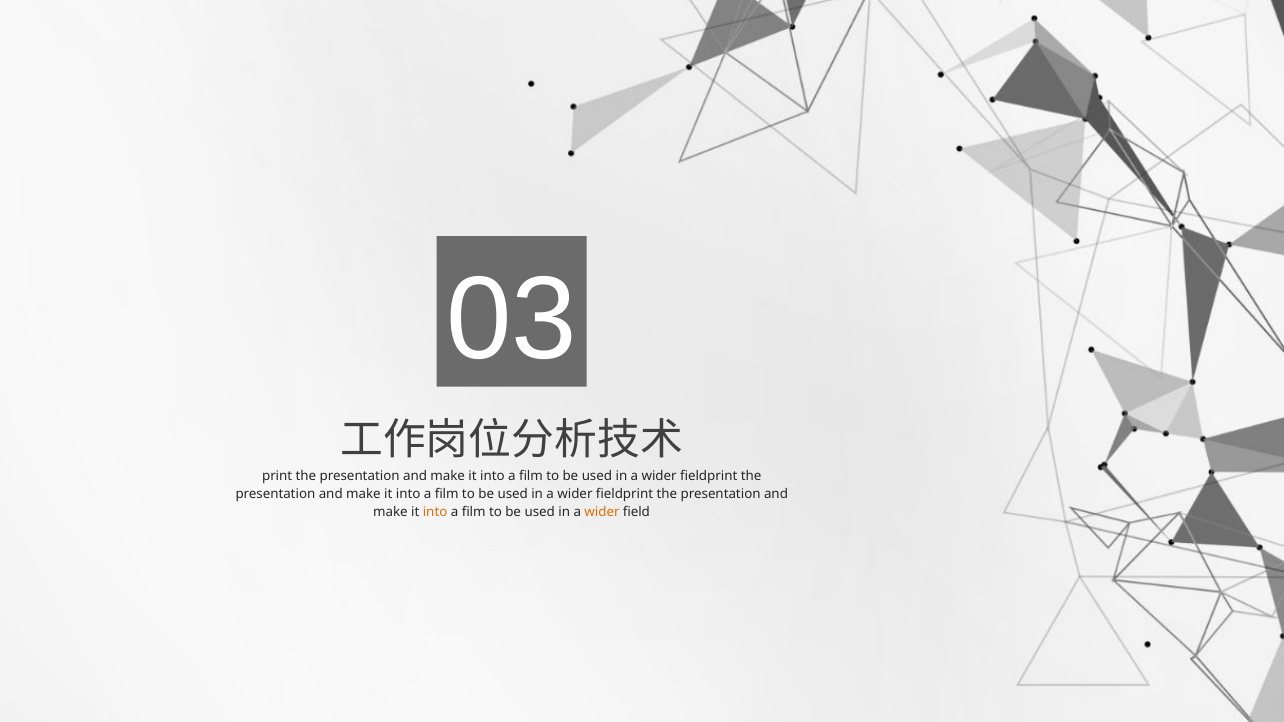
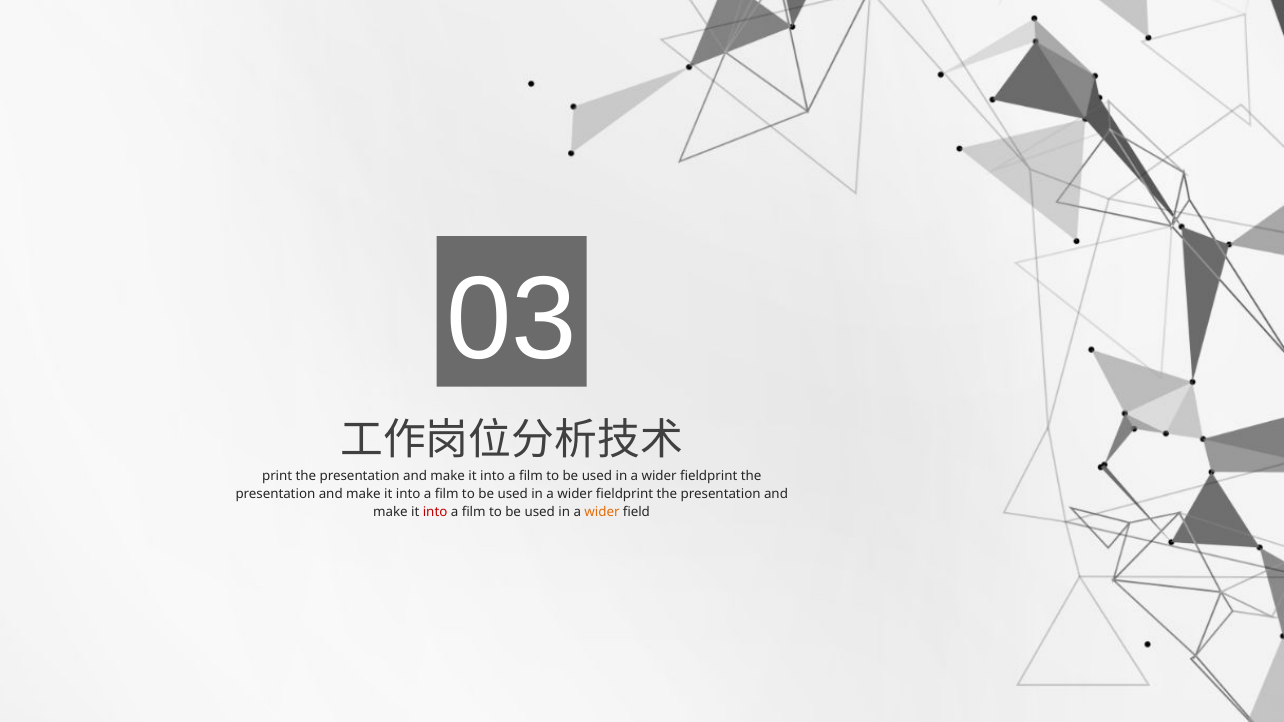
into colour: orange -> red (435, 513)
